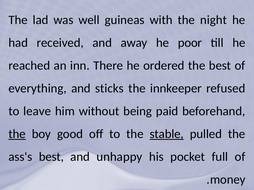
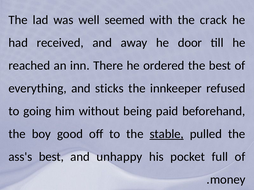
guineas: guineas -> seemed (125, 20)
night: night -> crack (214, 20)
poor: poor -> door (190, 43)
leave: leave -> going (37, 111)
the underline: present -> none (17, 134)
